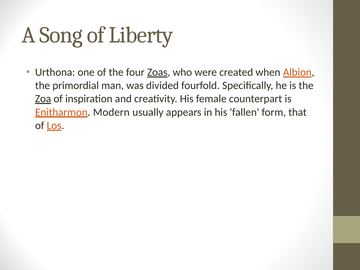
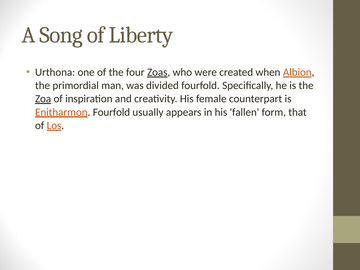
Enitharmon Modern: Modern -> Fourfold (111, 112)
